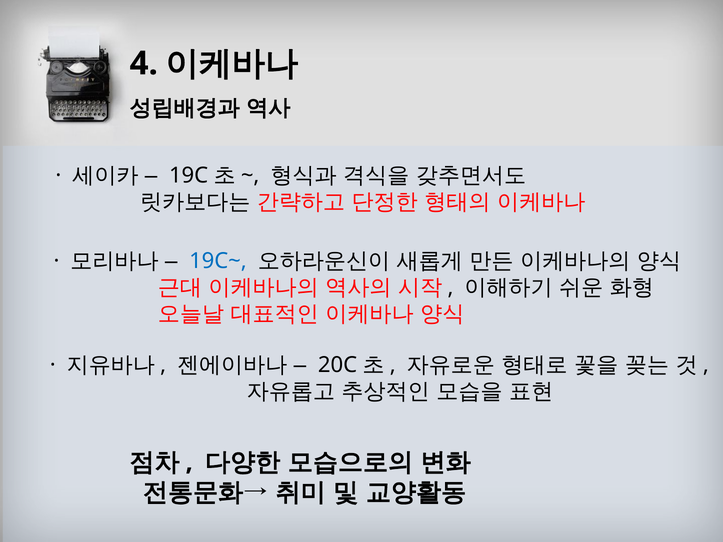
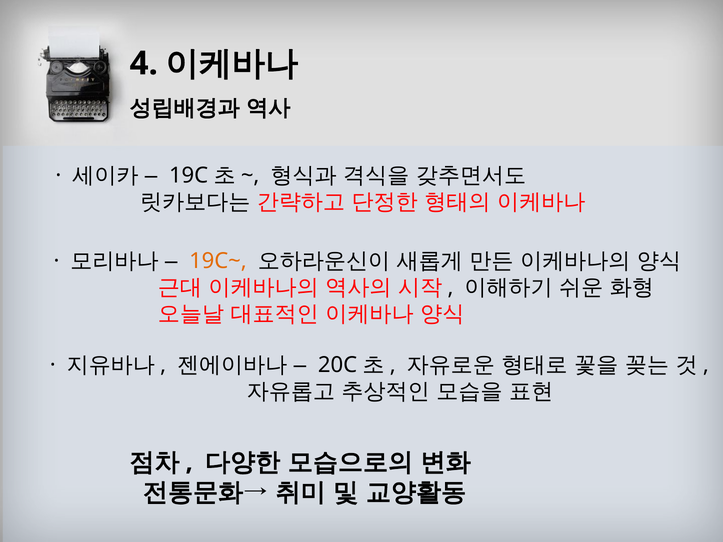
19C~ colour: blue -> orange (218, 261)
